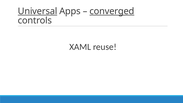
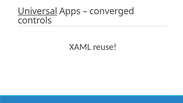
converged underline: present -> none (112, 11)
